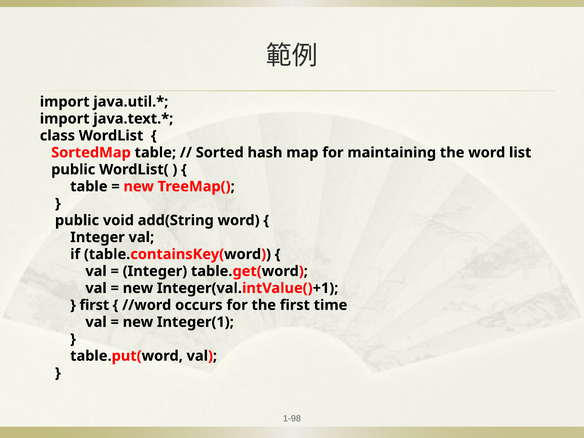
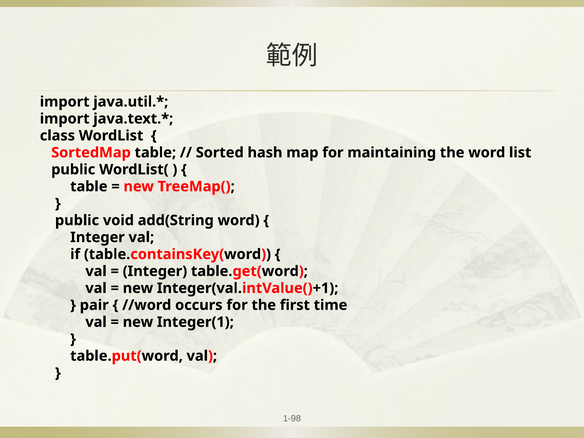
first: first -> pair (94, 305)
